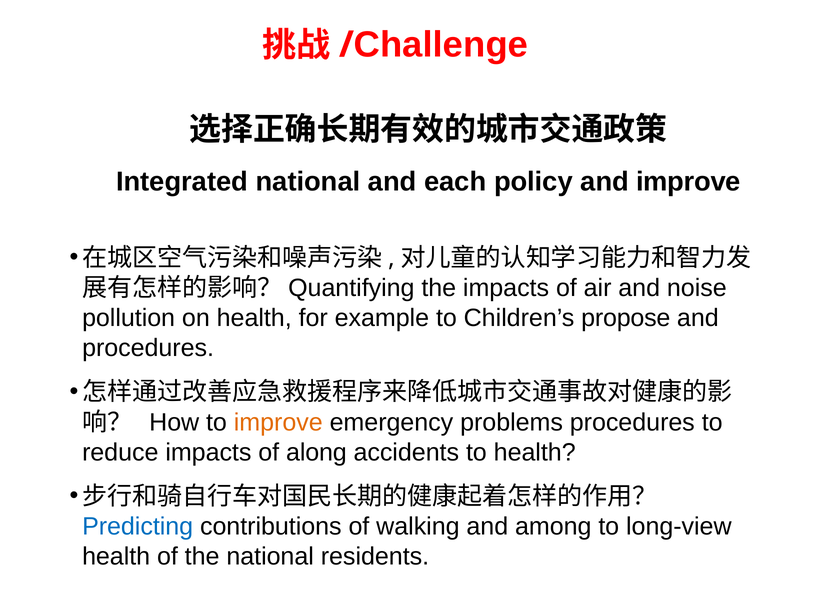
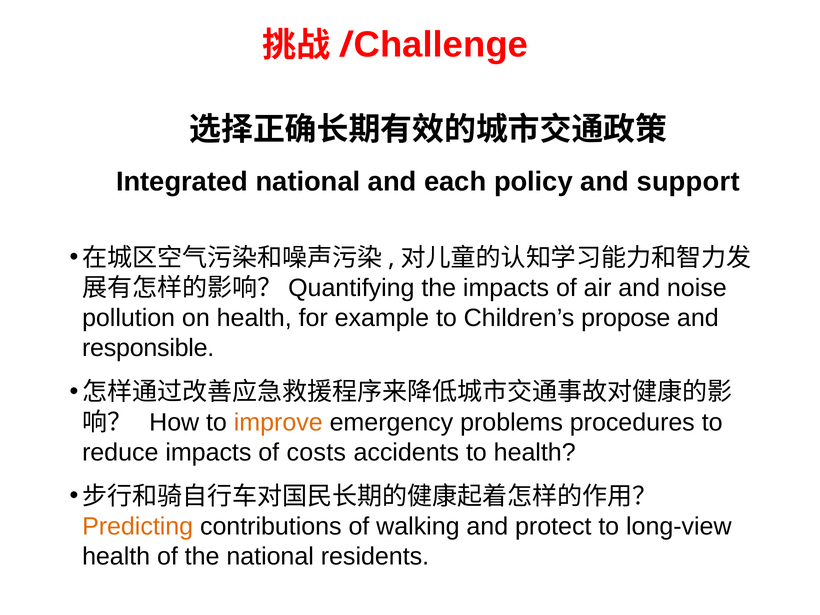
and improve: improve -> support (688, 182)
procedures: procedures -> responsible (148, 348)
along: along -> costs (316, 452)
Predicting colour: blue -> orange (138, 527)
among: among -> protect (553, 527)
